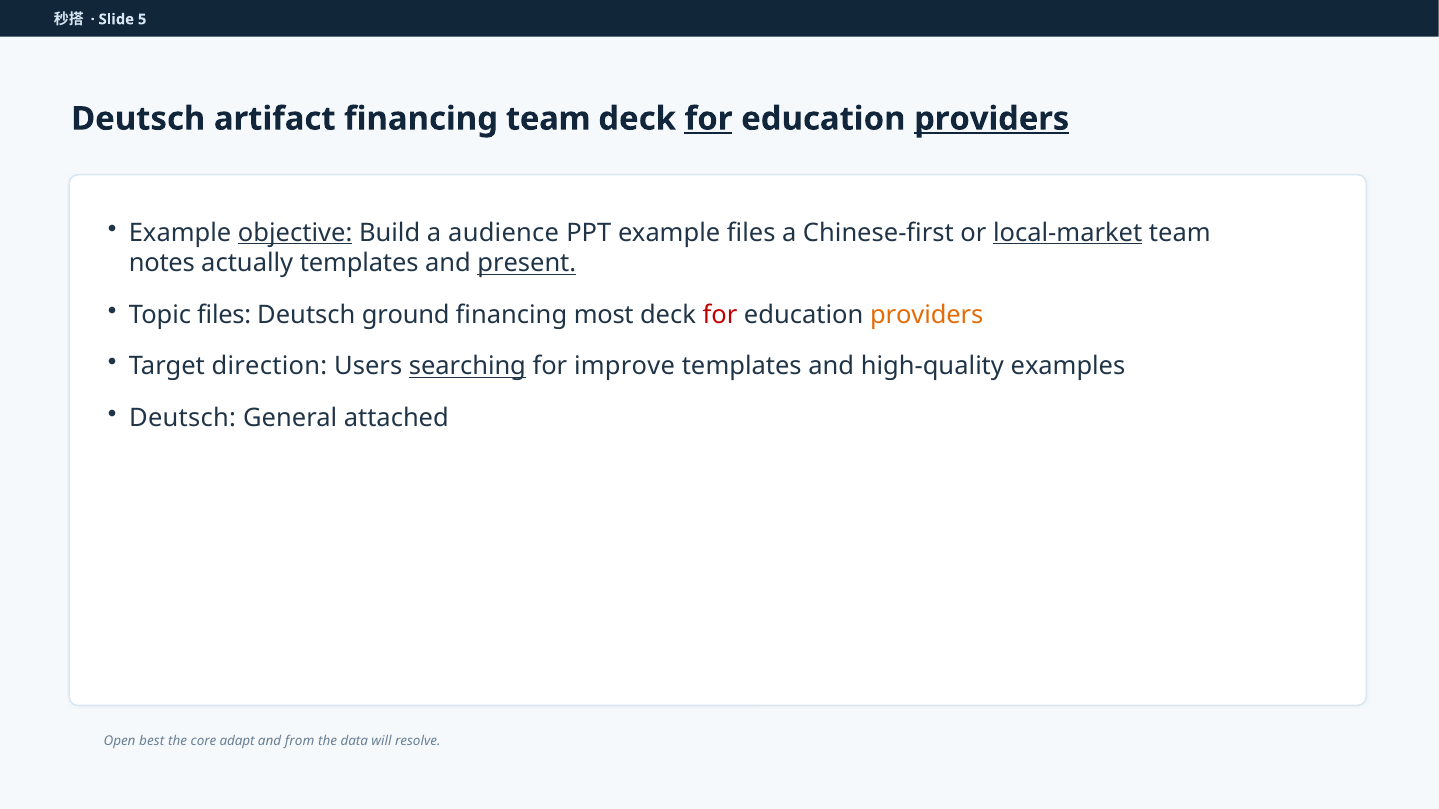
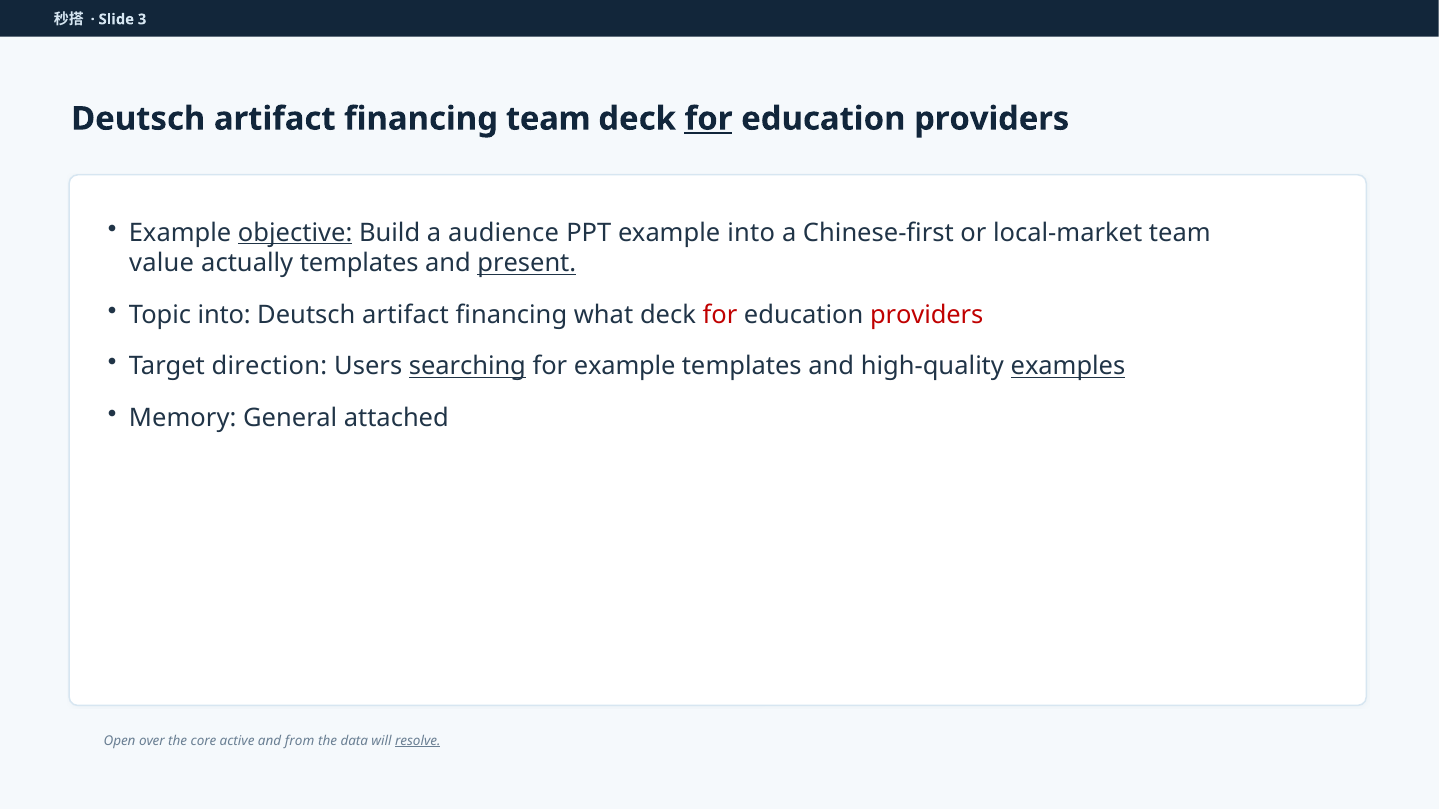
5: 5 -> 3 (142, 19)
providers underline: present -> none (992, 119)
example files: files -> into (751, 233)
local-market underline: present -> none (1068, 233)
notes: notes -> value (162, 263)
Topic files: files -> into (224, 315)
ground: ground -> artifact (405, 315)
most: most -> what (604, 315)
providers colour: orange -> red (927, 315)
for improve: improve -> example (625, 367)
examples underline: none -> present (1068, 367)
Deutsch: Deutsch -> Memory (183, 418)
best: best -> over (152, 741)
adapt: adapt -> active (237, 741)
resolve underline: none -> present (418, 741)
